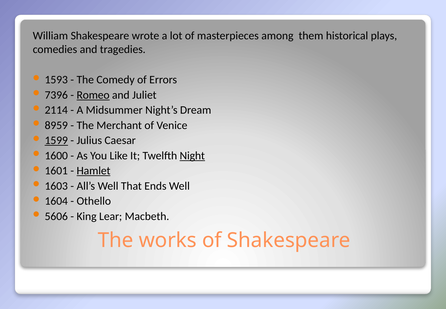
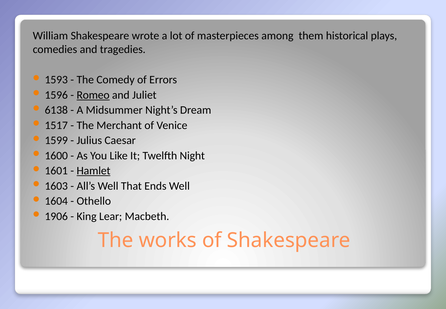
7396: 7396 -> 1596 (56, 95)
2114: 2114 -> 6138 (56, 110)
8959: 8959 -> 1517 (56, 125)
1599 underline: present -> none (56, 140)
Night underline: present -> none (192, 155)
5606: 5606 -> 1906 (56, 216)
